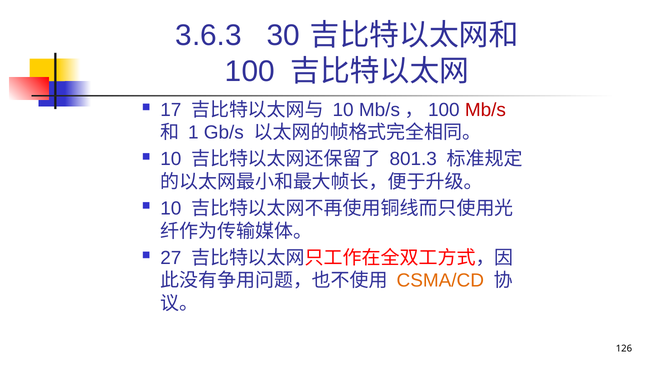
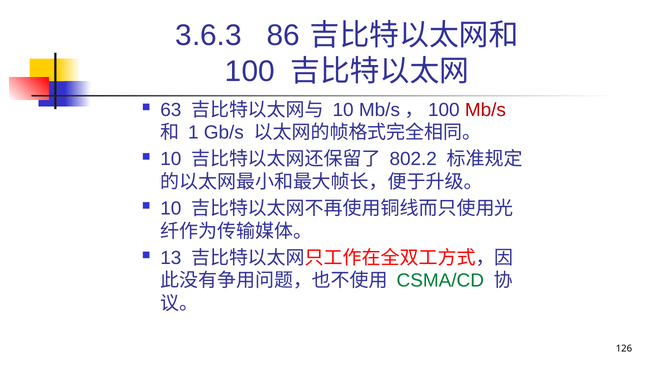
30: 30 -> 86 (283, 35)
17: 17 -> 63 (171, 110)
801.3: 801.3 -> 802.2 (413, 159)
27: 27 -> 13 (171, 258)
CSMA/CD colour: orange -> green (440, 281)
